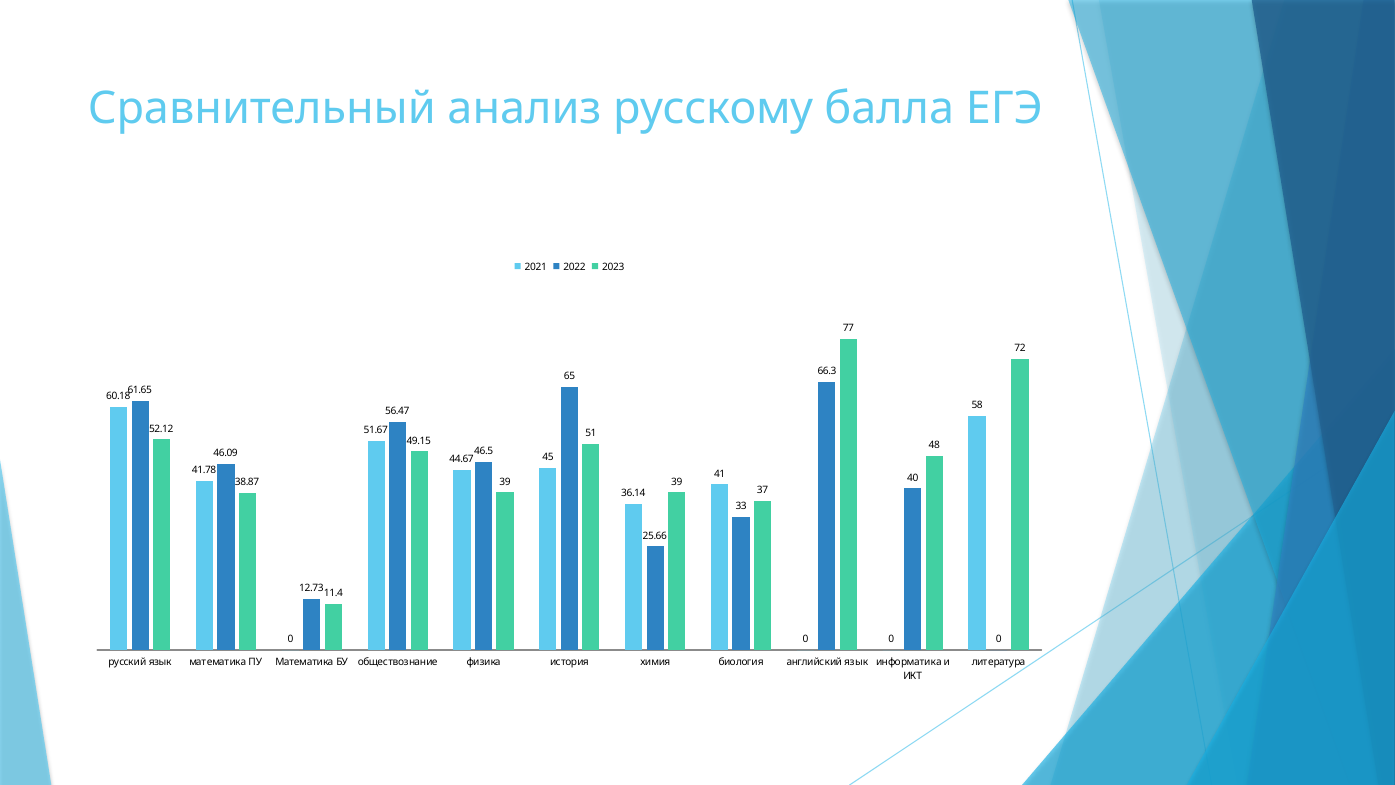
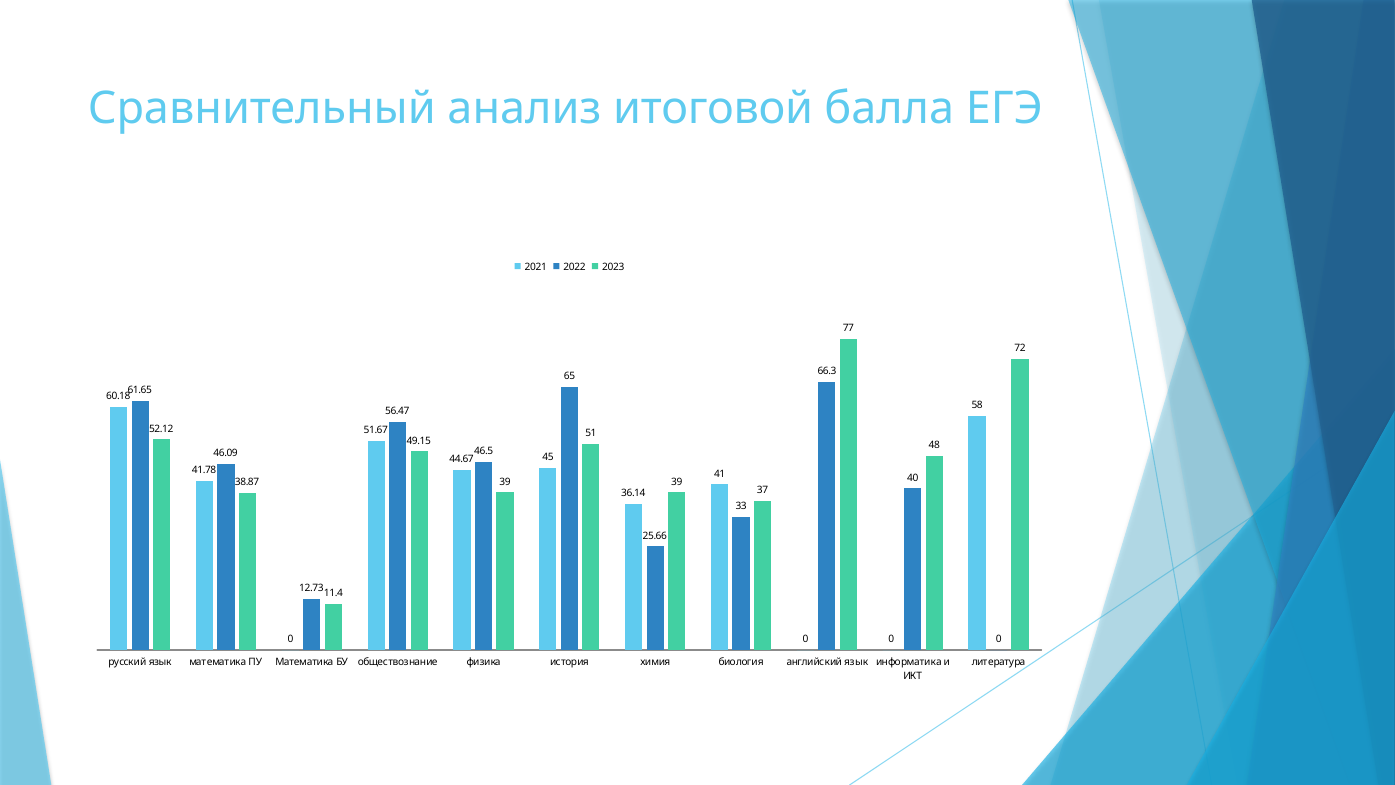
русскому: русскому -> итоговой (713, 108)
